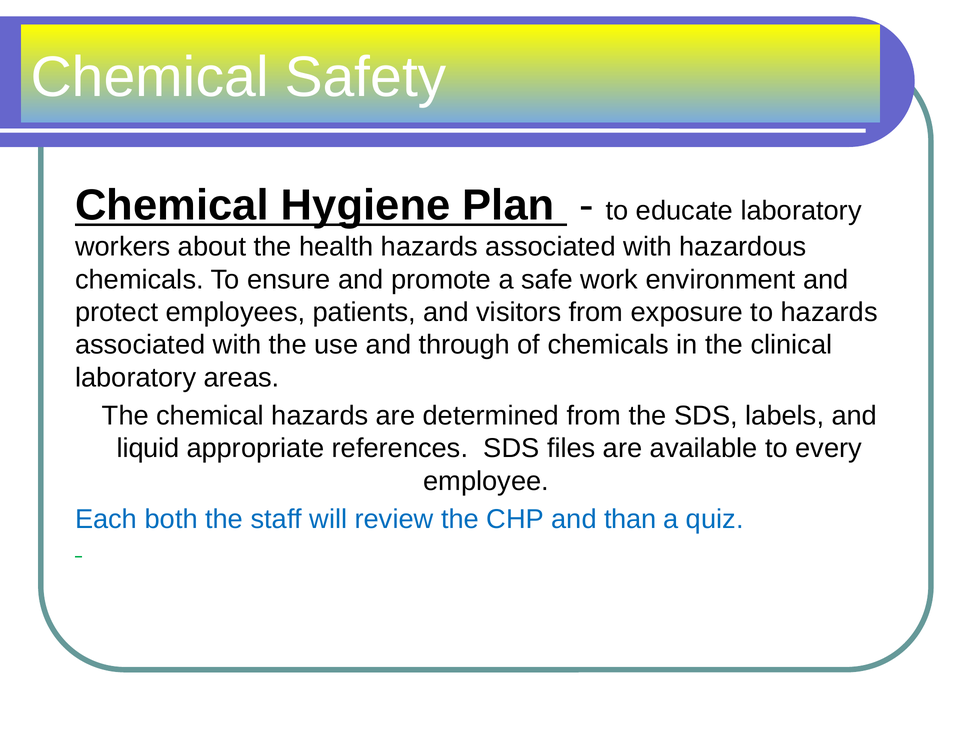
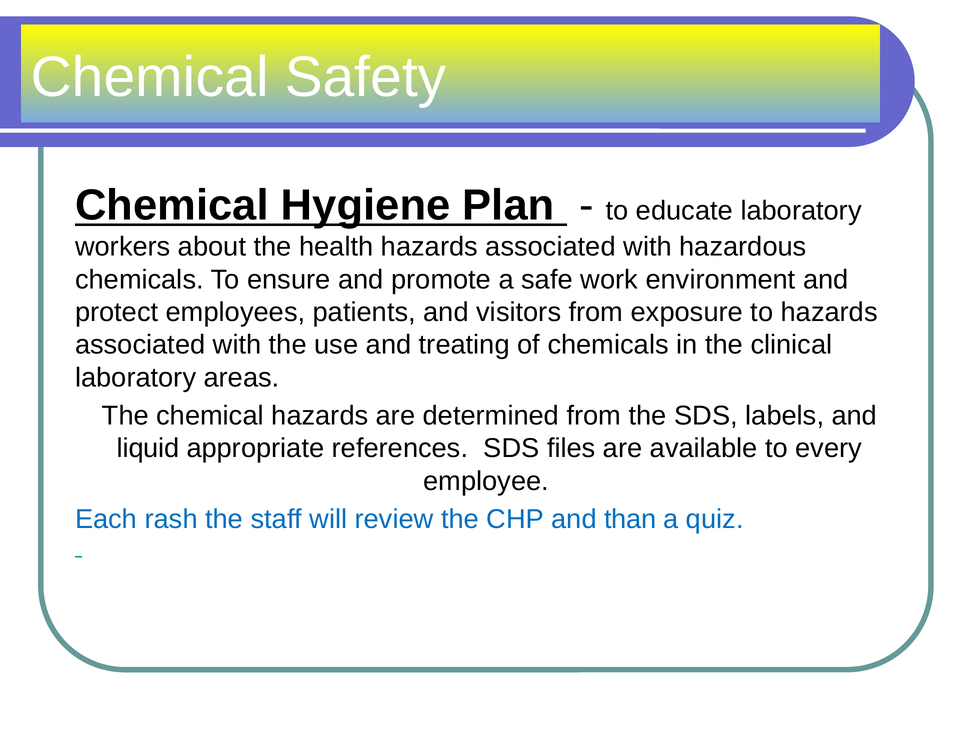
through: through -> treating (464, 345)
both: both -> rash (171, 519)
